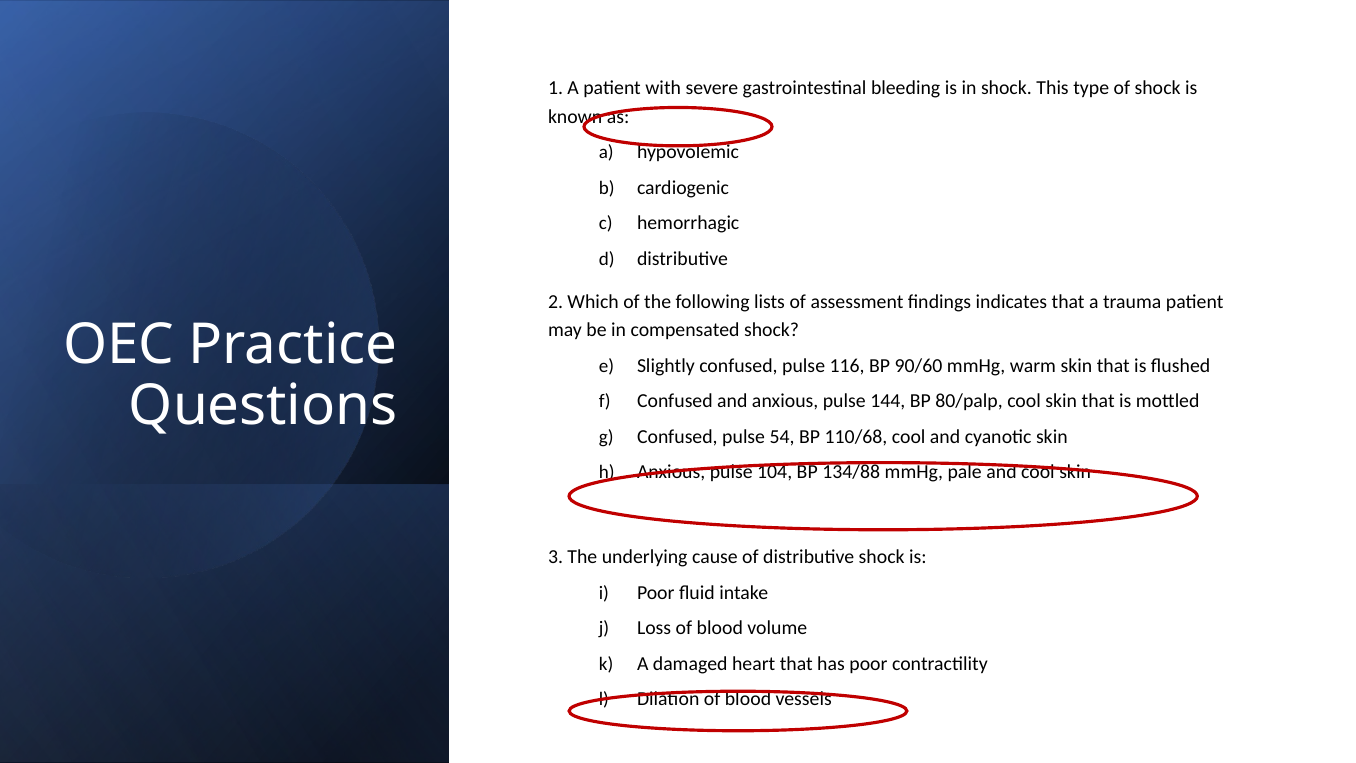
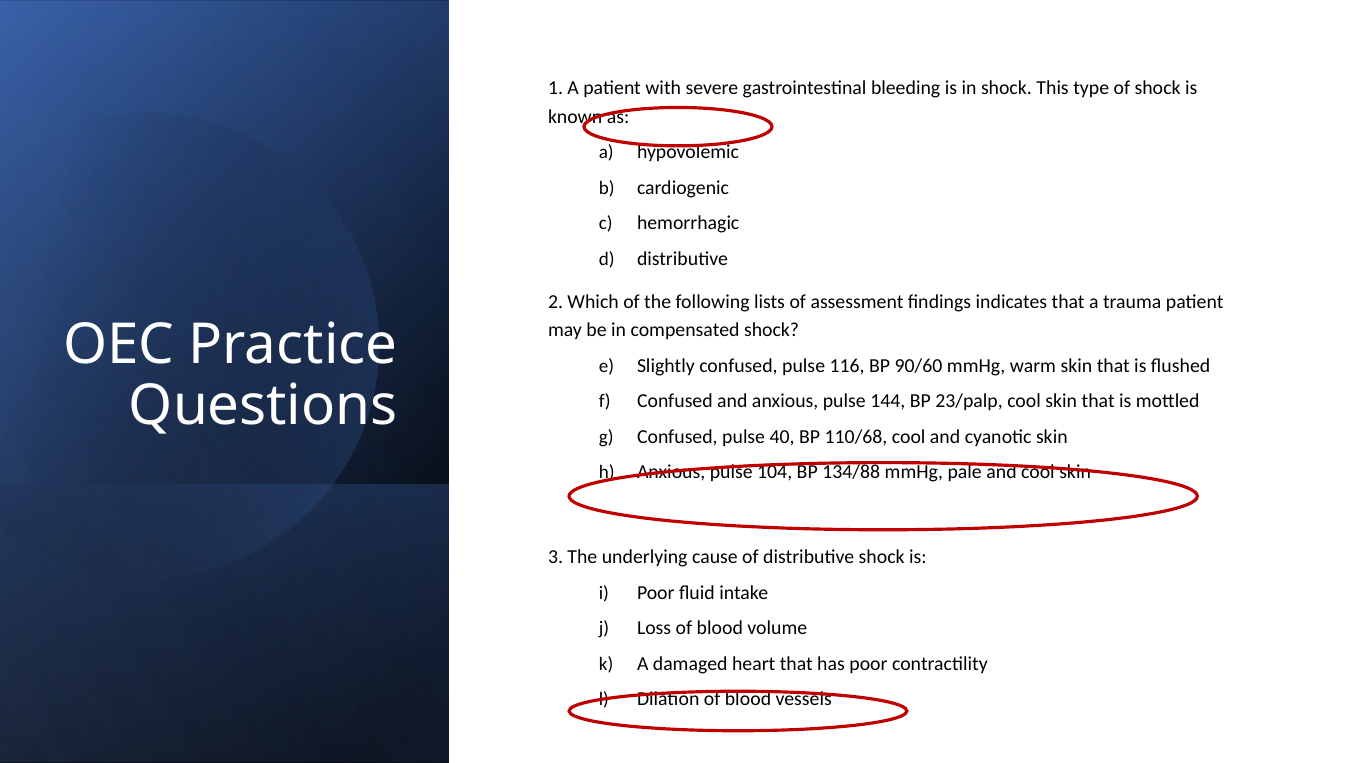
80/palp: 80/palp -> 23/palp (969, 401)
54: 54 -> 40 (782, 436)
